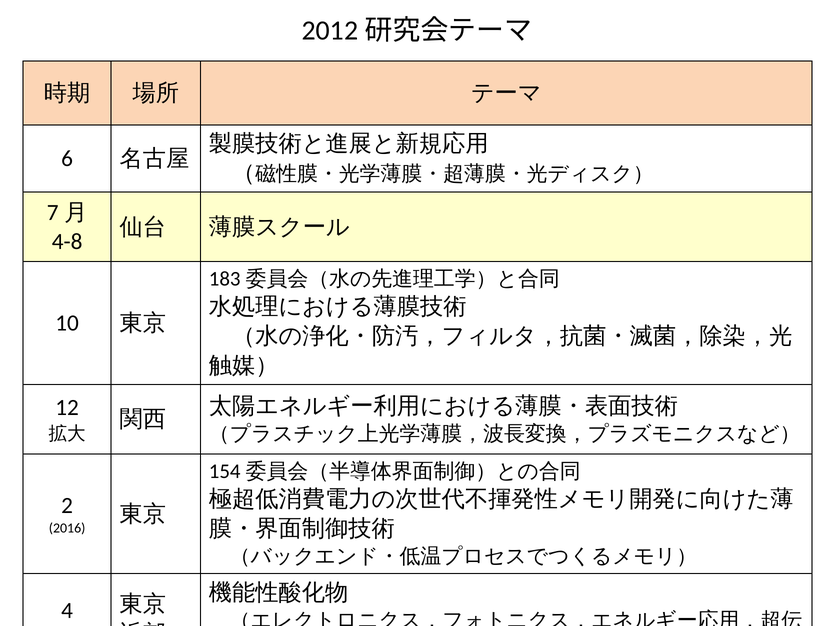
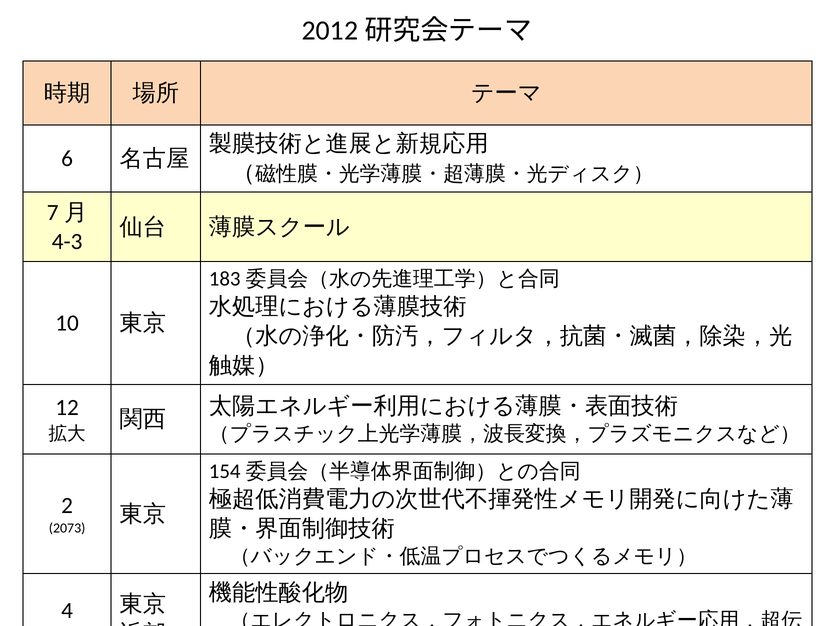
4-8: 4-8 -> 4-3 (67, 242)
2016: 2016 -> 2073 (67, 528)
